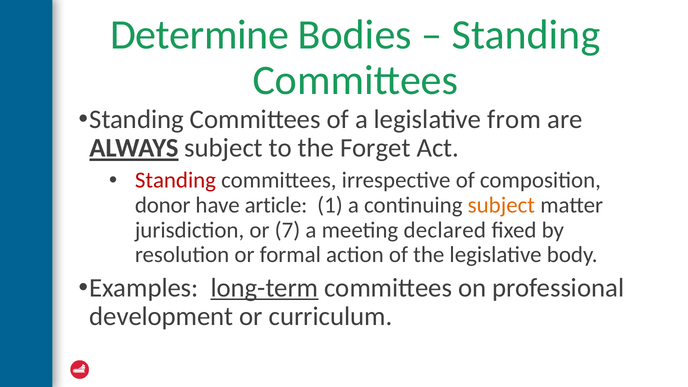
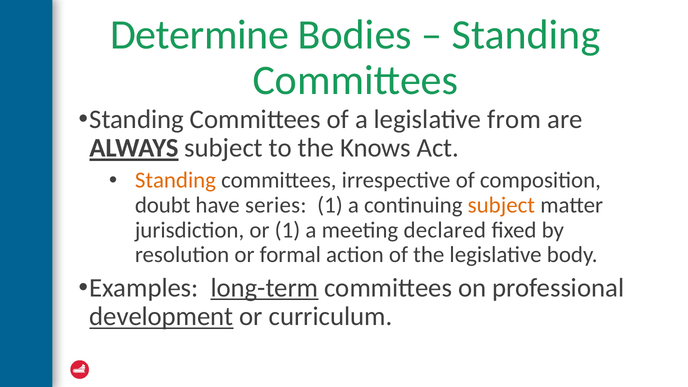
Forget: Forget -> Knows (375, 148)
Standing colour: red -> orange (175, 180)
donor: donor -> doubt (163, 205)
article: article -> series (276, 205)
or 7: 7 -> 1 (288, 230)
development underline: none -> present (161, 317)
